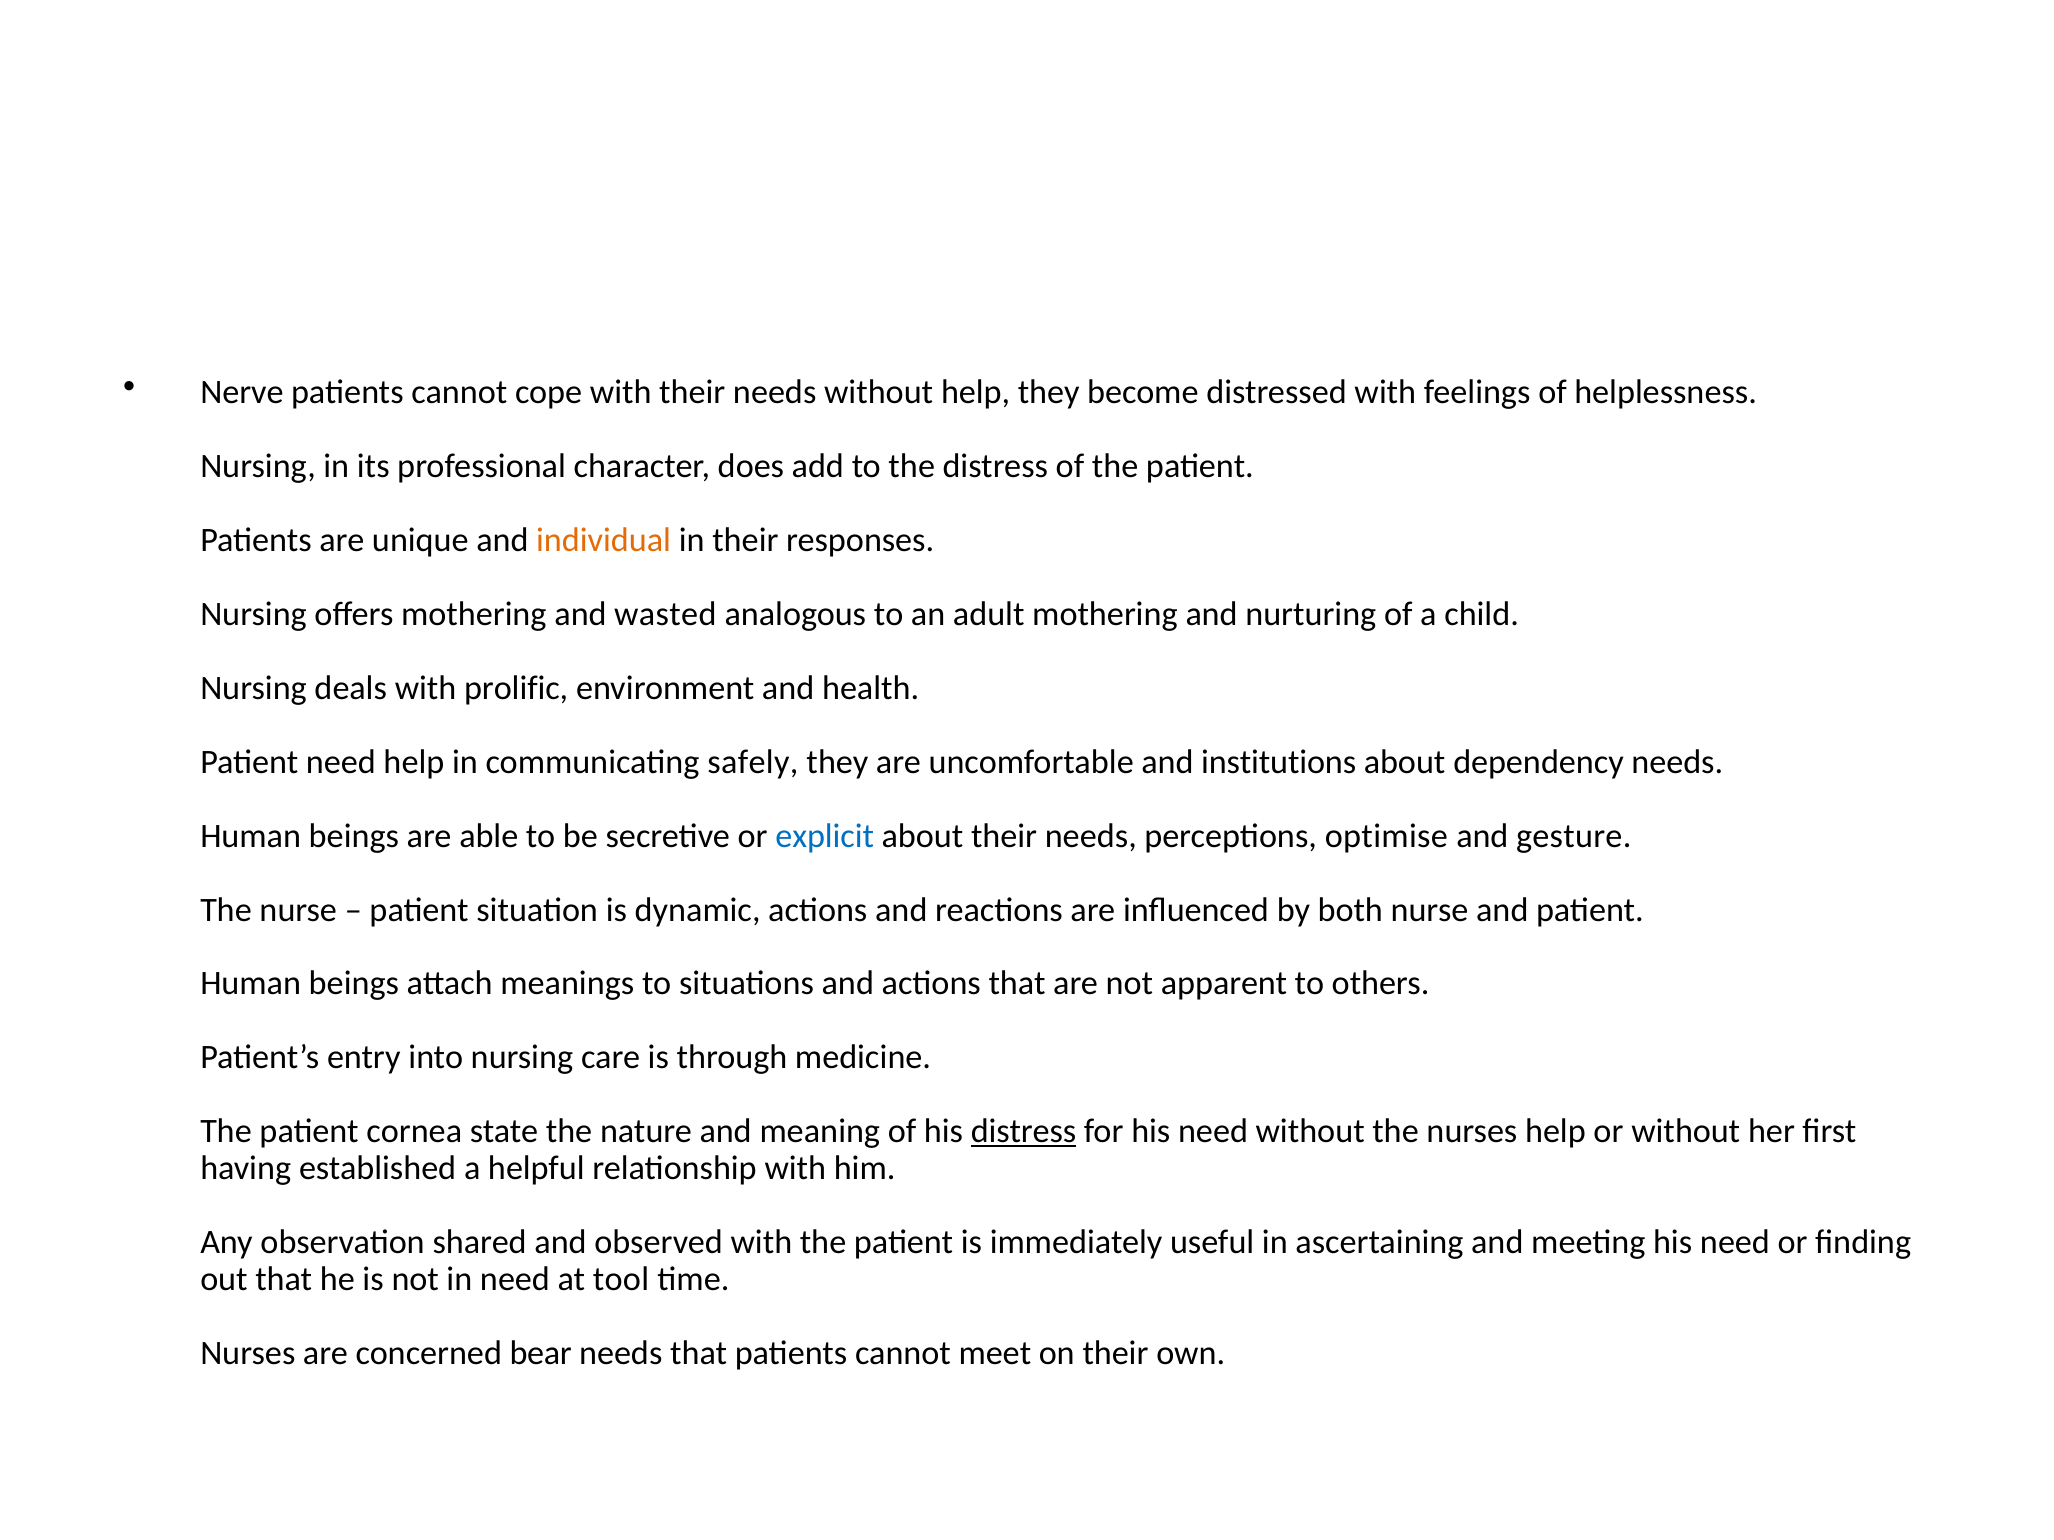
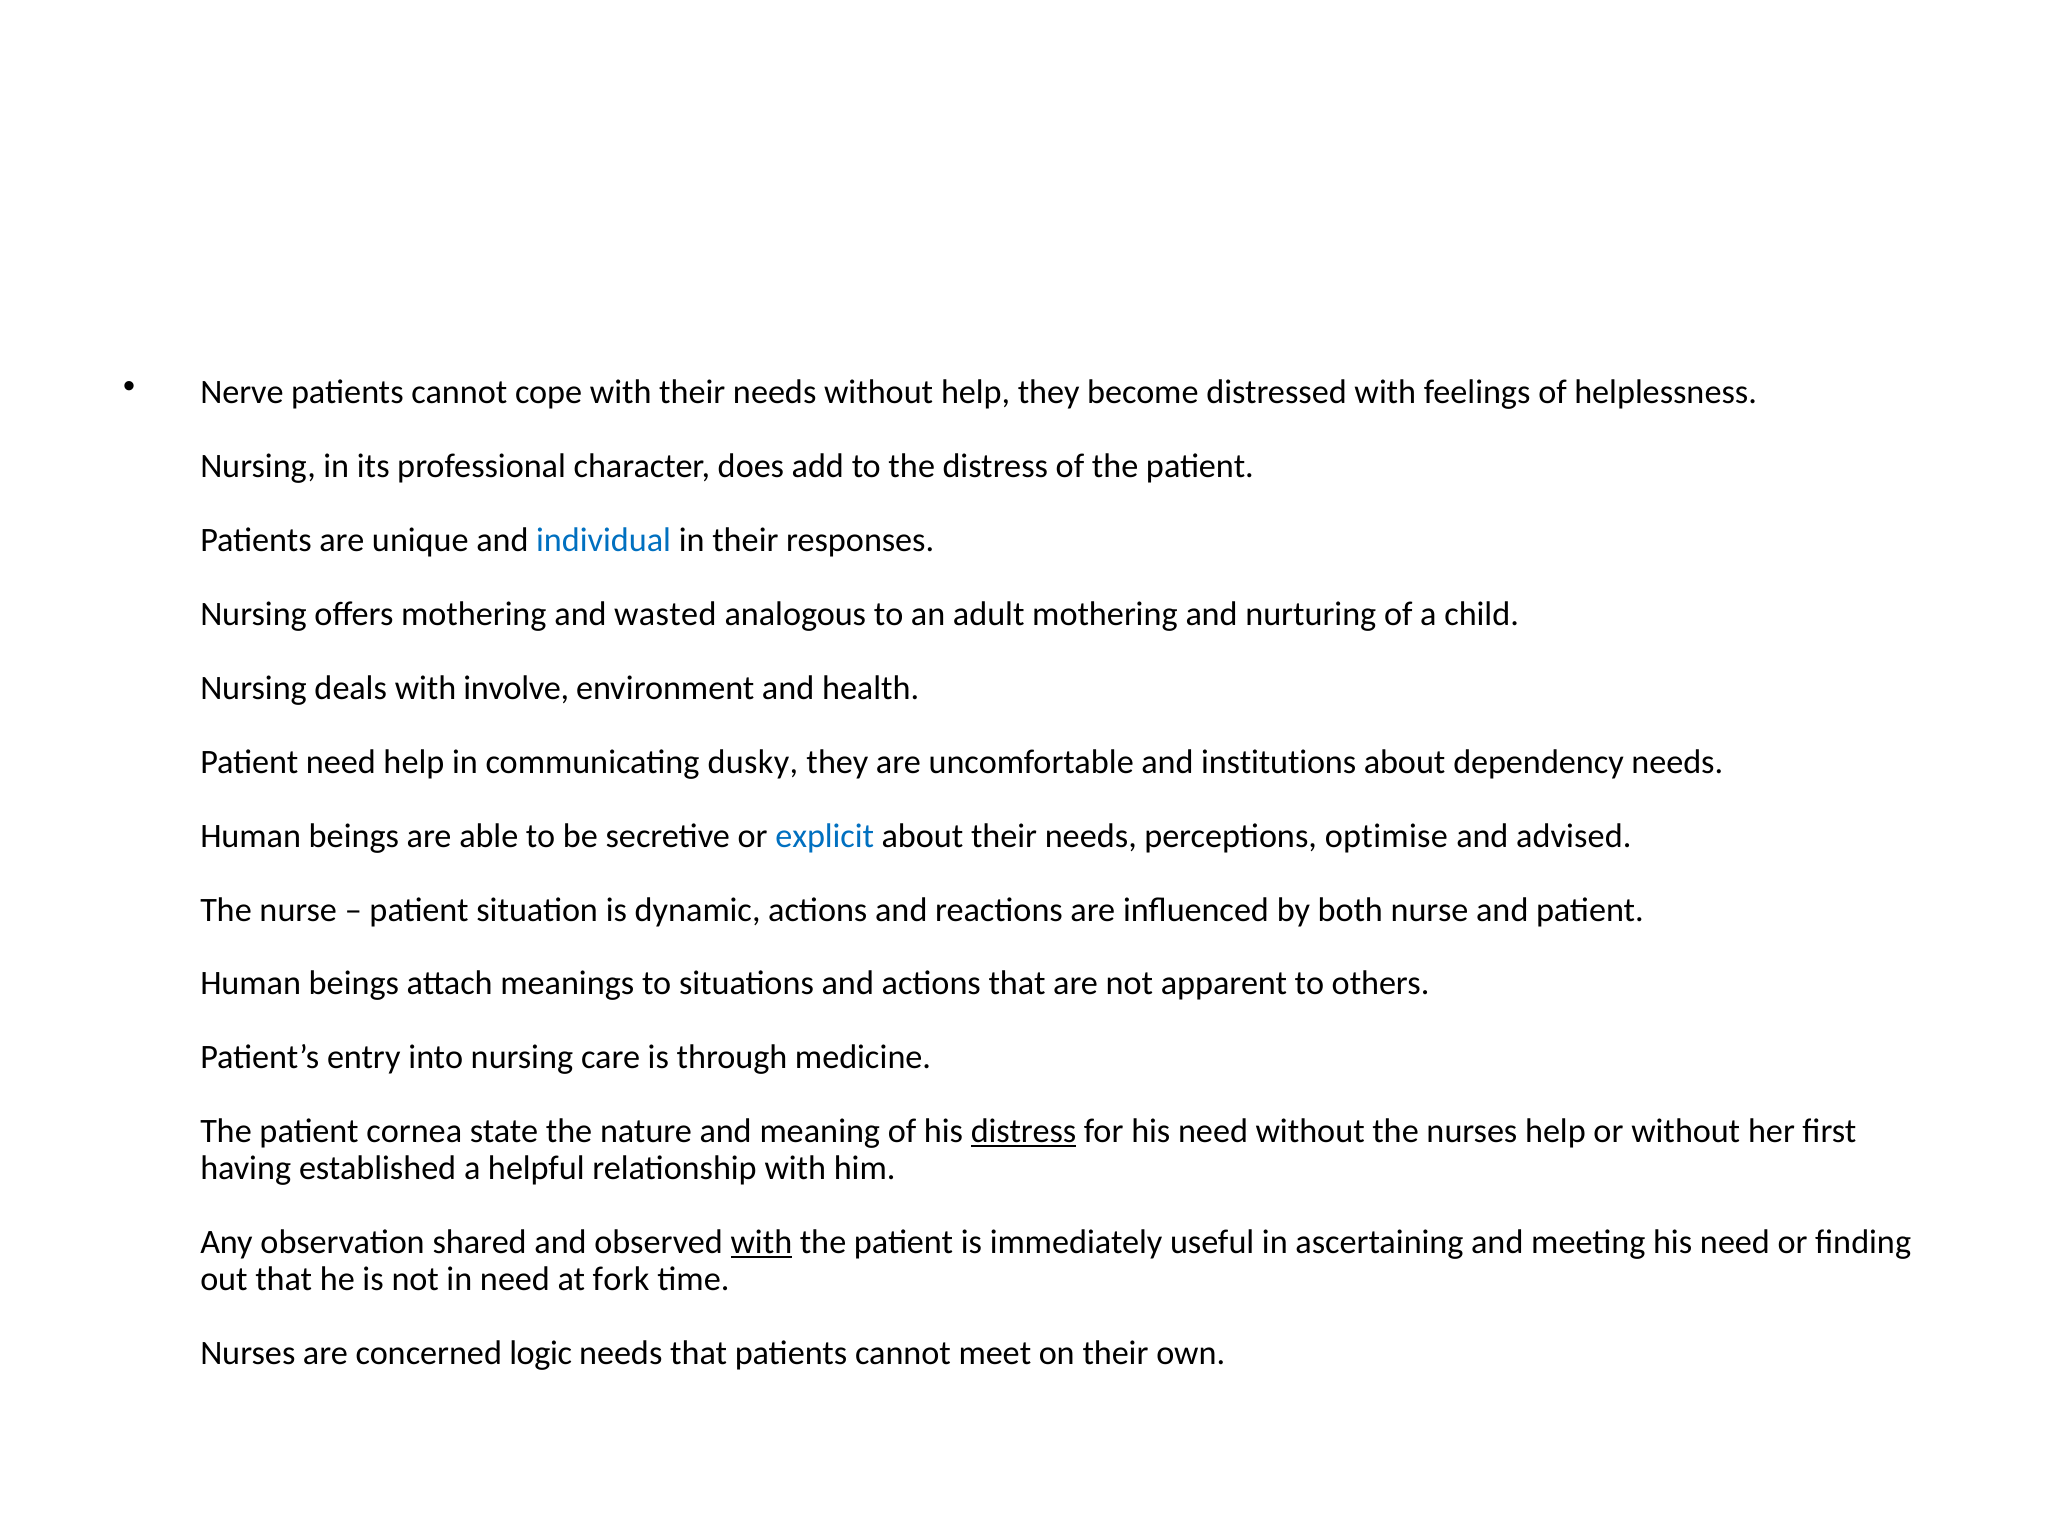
individual colour: orange -> blue (604, 540)
prolific: prolific -> involve (516, 688)
safely: safely -> dusky (753, 762)
gesture: gesture -> advised (1574, 836)
with underline: none -> present (761, 1243)
tool: tool -> fork (621, 1280)
bear: bear -> logic (541, 1353)
